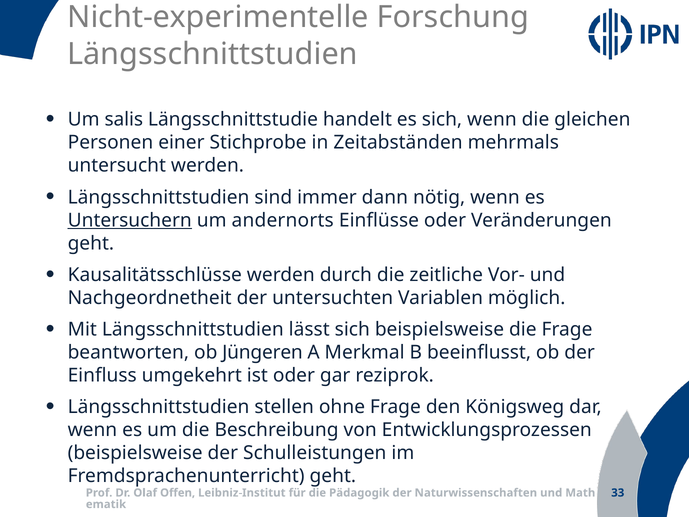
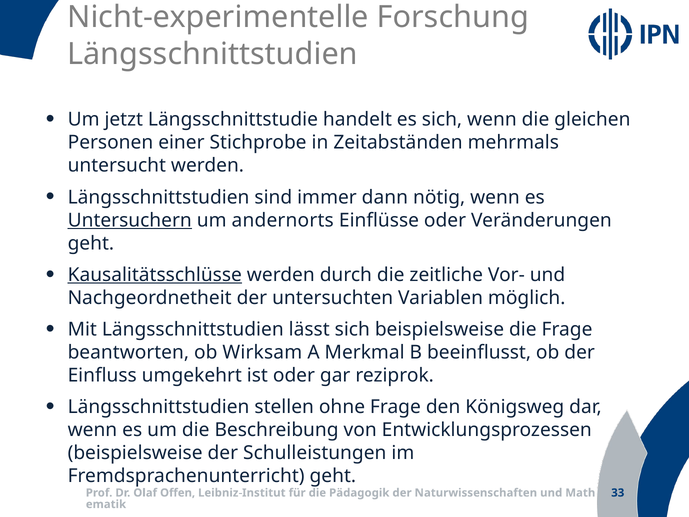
salis: salis -> jetzt (124, 120)
Kausalitätsschlüsse underline: none -> present (155, 275)
Jüngeren: Jüngeren -> Wirksam (262, 352)
